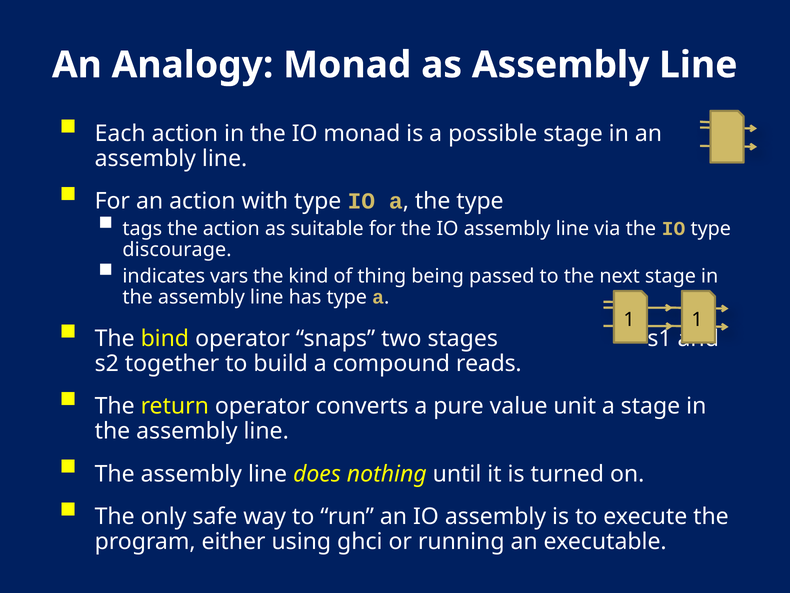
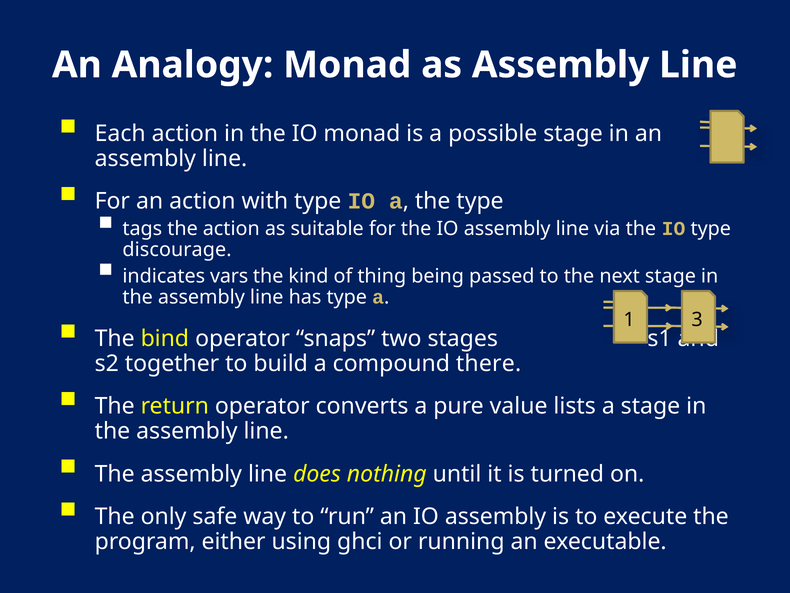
1 1: 1 -> 3 (697, 319)
reads: reads -> there (489, 363)
unit: unit -> lists (575, 406)
